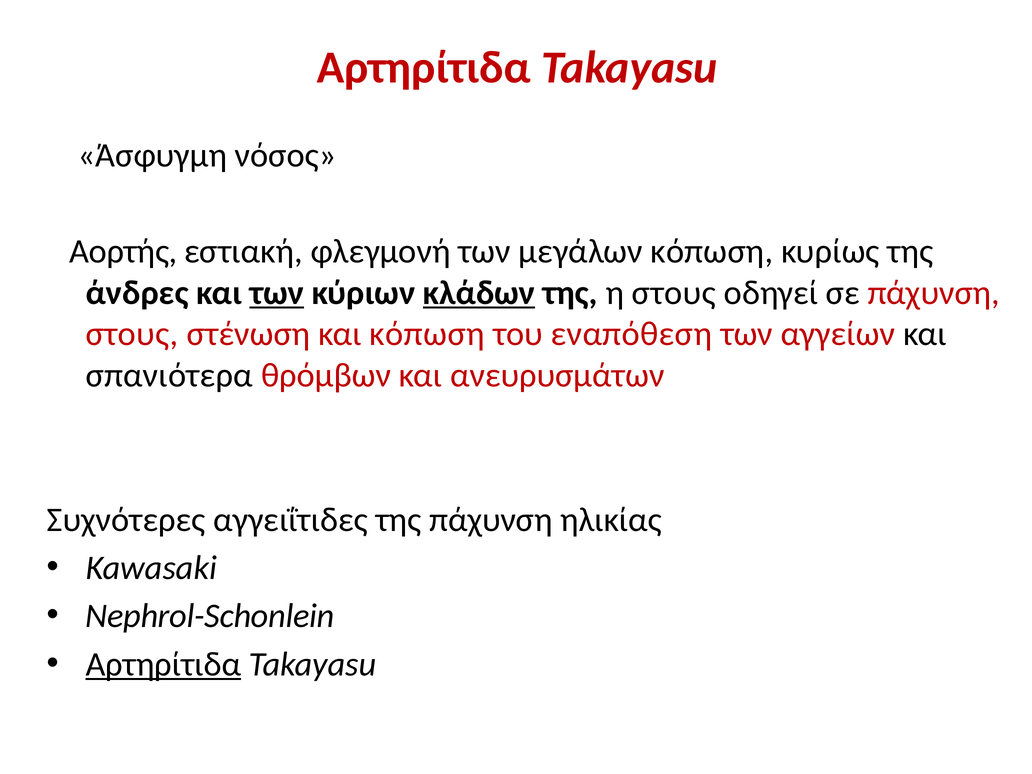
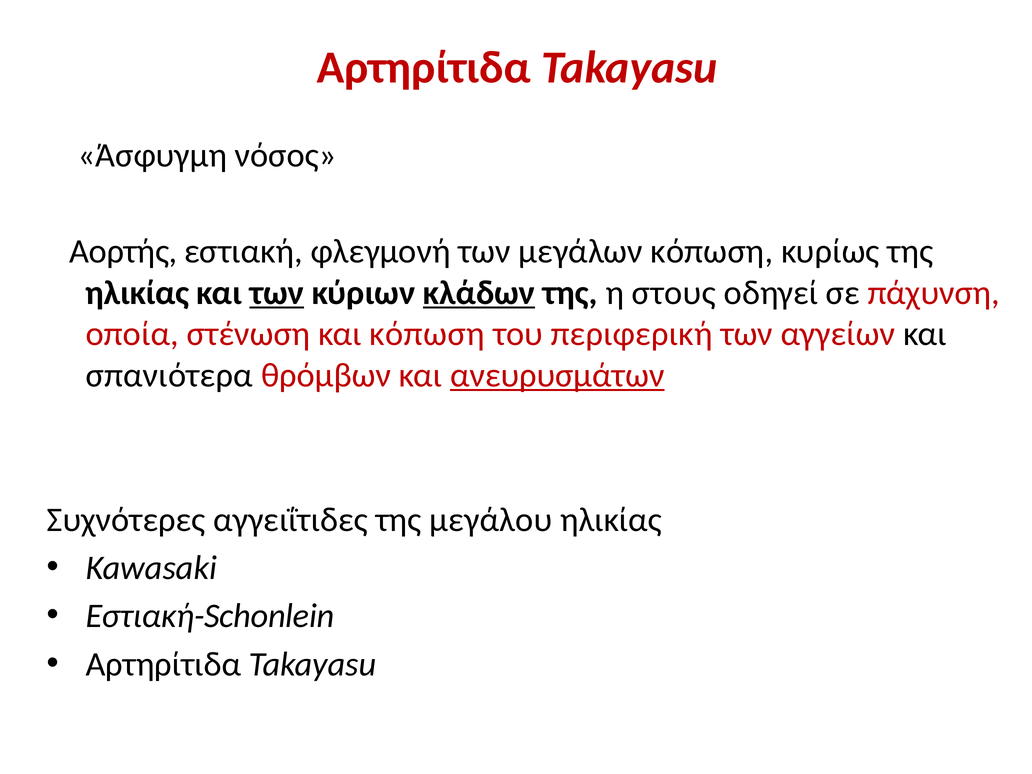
άνδρες: άνδρες -> ηλικίας (137, 293)
στους: στους -> οποία (132, 334)
εναπόθεση: εναπόθεση -> περιφερική (632, 334)
ανευρυσμάτων underline: none -> present (557, 375)
της πάχυνση: πάχυνση -> μεγάλου (491, 520)
Nephrol-Schonlein: Nephrol-Schonlein -> Εστιακή-Schonlein (210, 616)
Αρτηρίτιδα underline: present -> none (163, 664)
